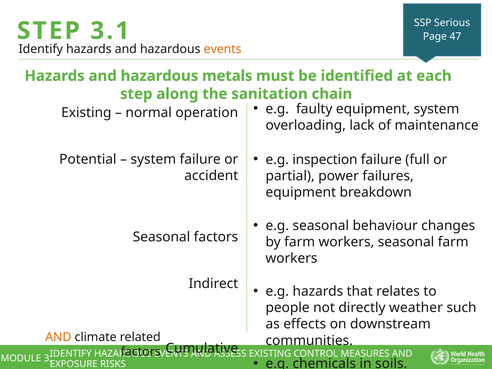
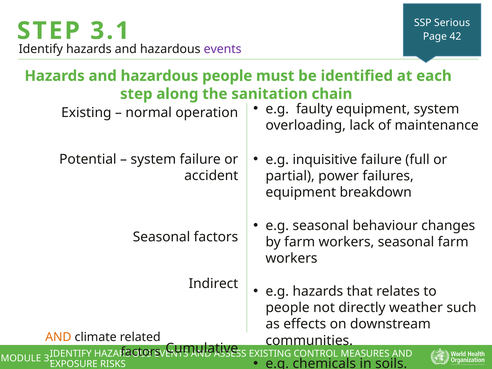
47: 47 -> 42 (455, 37)
events colour: orange -> purple (223, 49)
hazardous metals: metals -> people (227, 76)
inspection: inspection -> inquisitive (325, 159)
